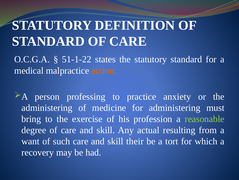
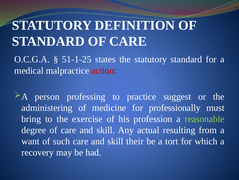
51-1-22: 51-1-22 -> 51-1-25 (77, 59)
action colour: orange -> red (104, 70)
anxiety: anxiety -> suggest (177, 96)
for administering: administering -> professionally (175, 107)
